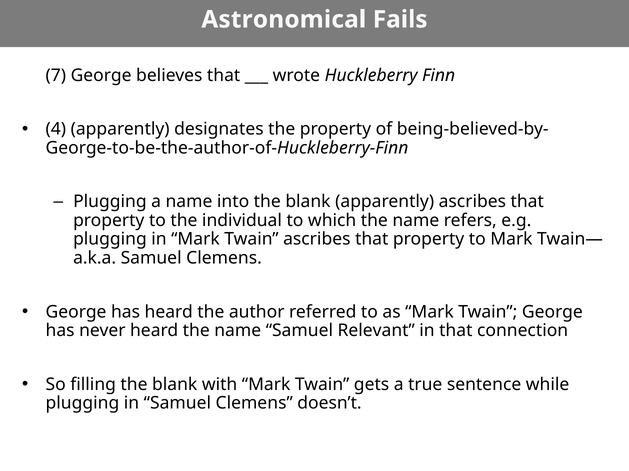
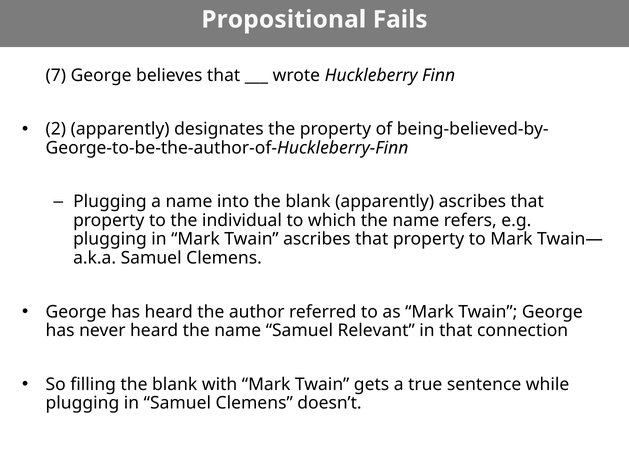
Astronomical: Astronomical -> Propositional (284, 20)
4: 4 -> 2 (56, 129)
